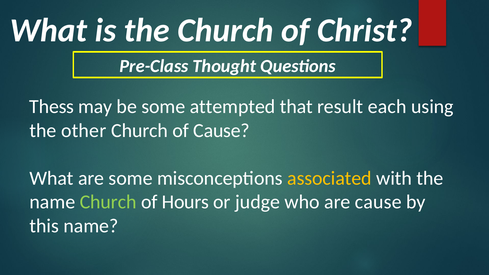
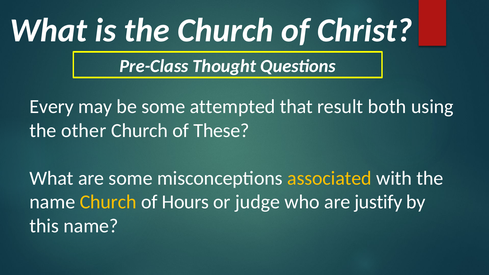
Thess: Thess -> Every (52, 107)
each: each -> both (387, 107)
of Cause: Cause -> These (222, 131)
Church colour: light green -> yellow (108, 202)
are cause: cause -> justify (378, 202)
